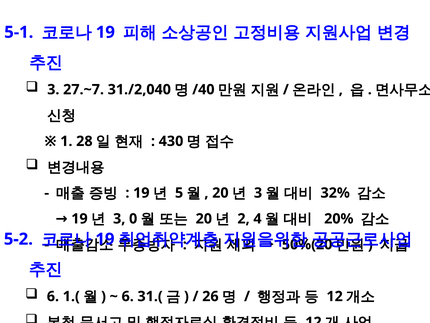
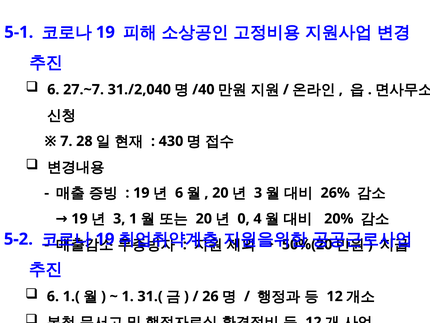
3: 3 -> 6 (53, 89)
1: 1 -> 7 (66, 141)
5: 5 -> 6 (179, 193)
32%: 32% -> 26% (335, 193)
3 0: 0 -> 1 (133, 218)
2: 2 -> 0 (244, 218)
6: 6 -> 1 (128, 296)
